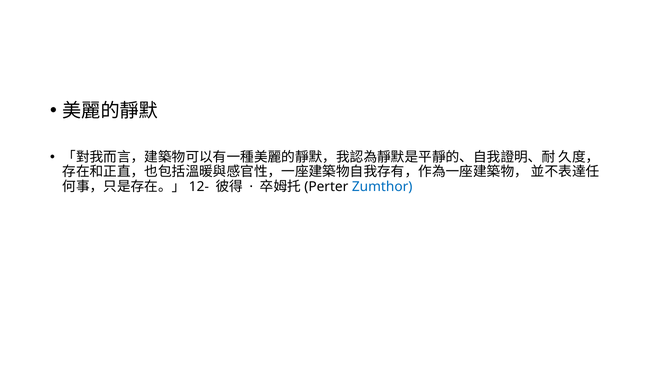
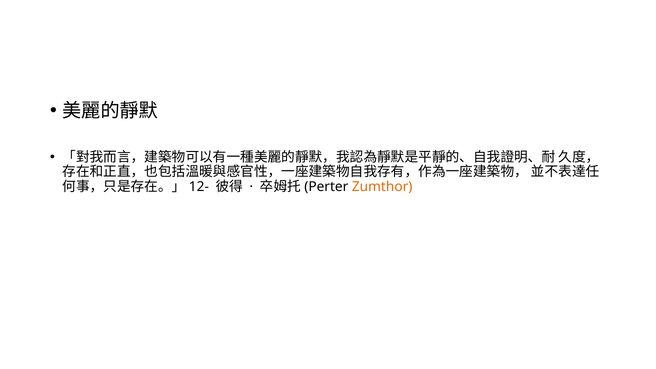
Zumthor colour: blue -> orange (382, 187)
